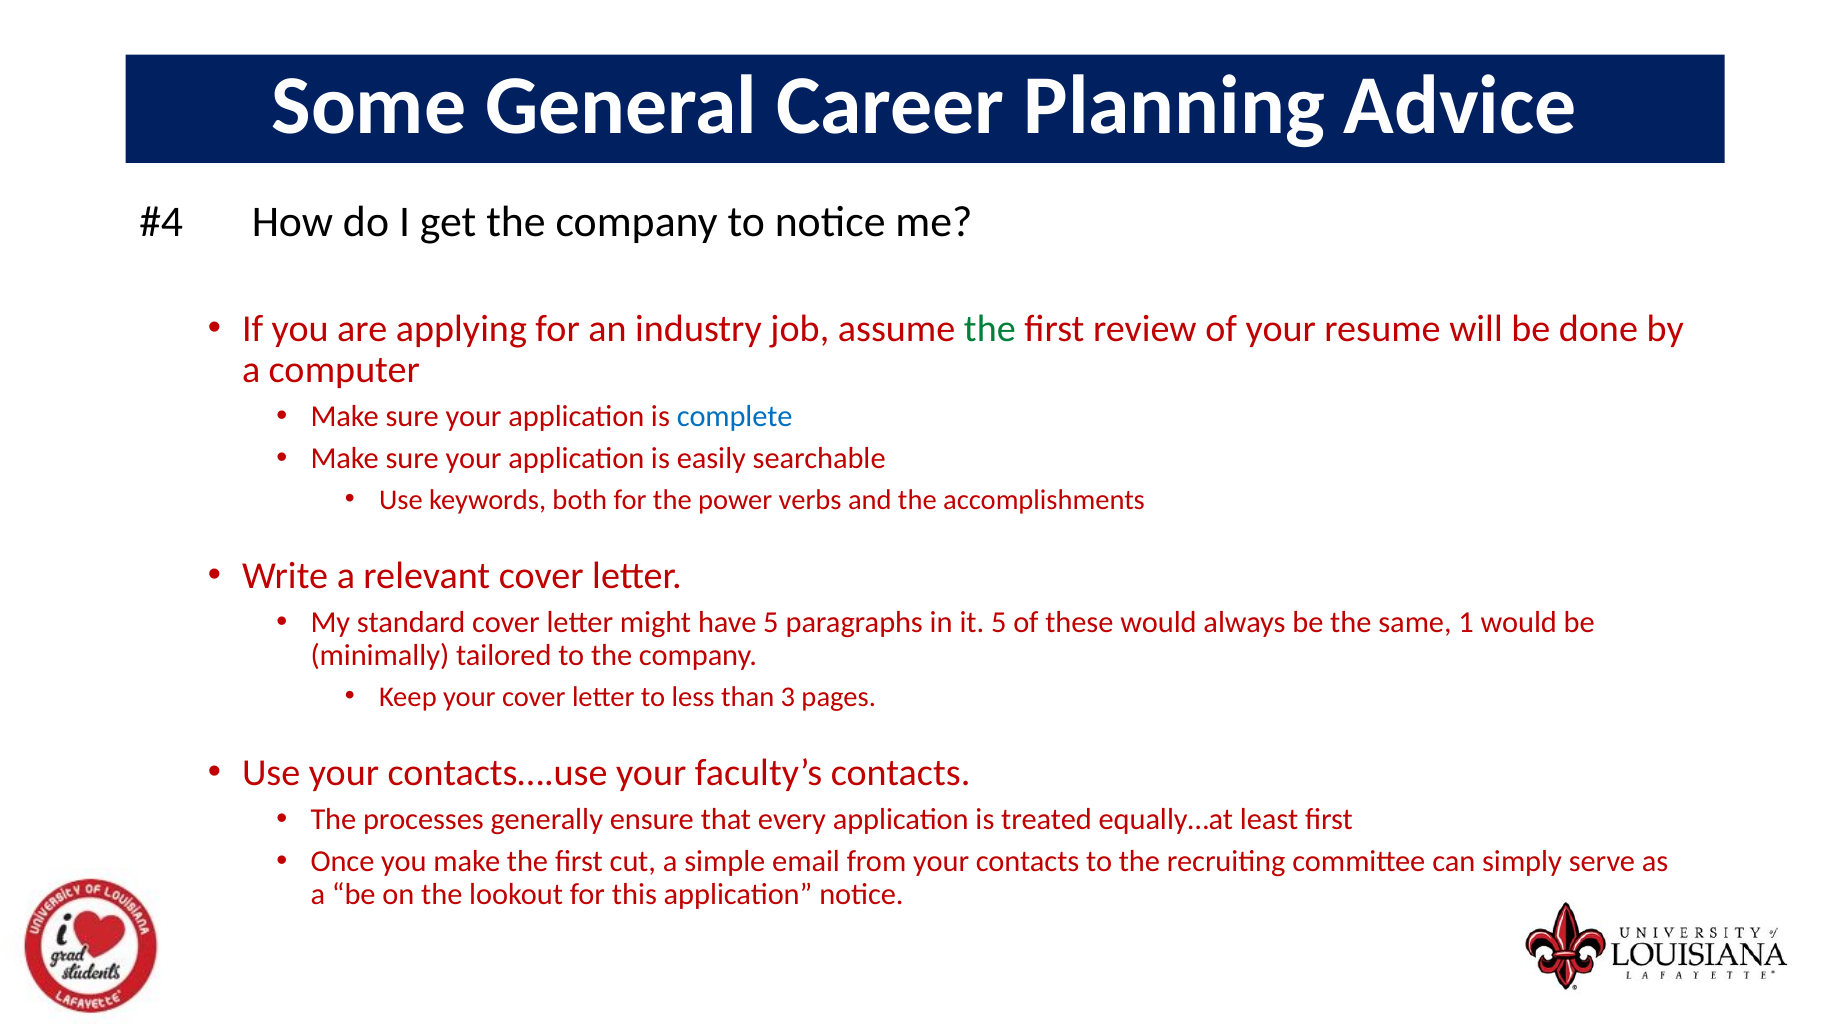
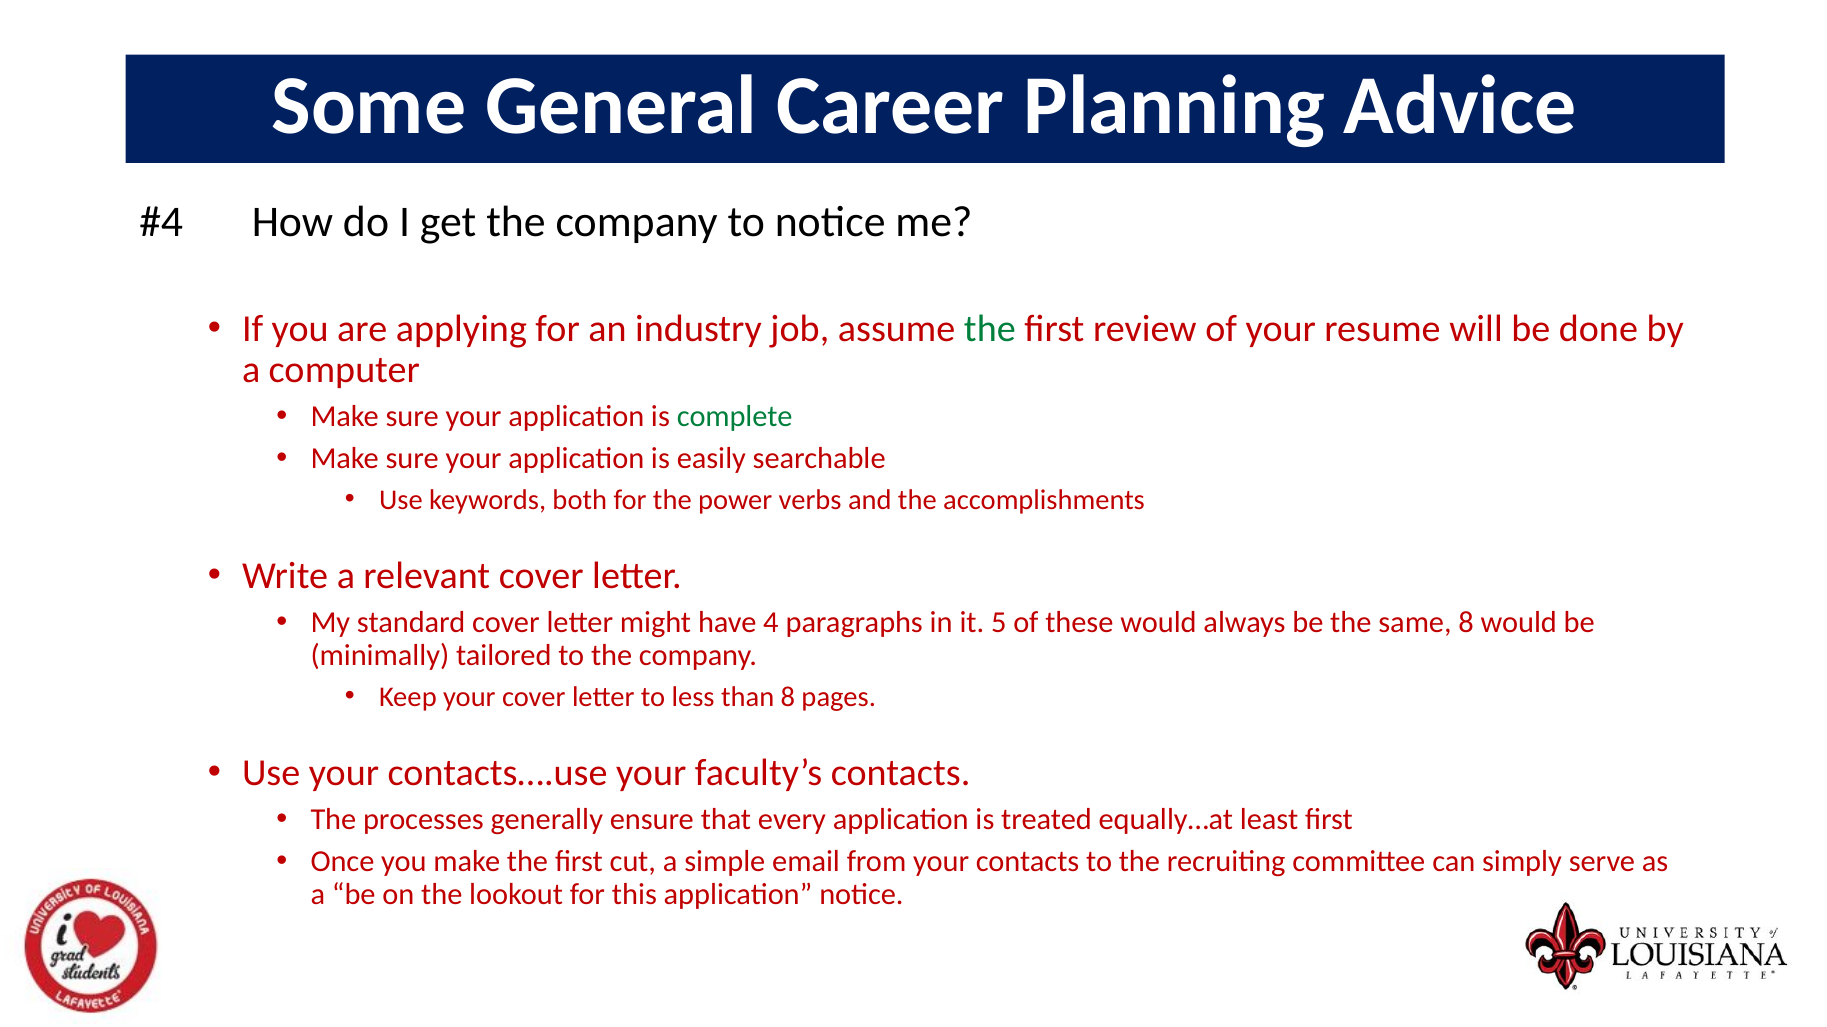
complete colour: blue -> green (735, 416)
have 5: 5 -> 4 (771, 623)
same 1: 1 -> 8 (1466, 623)
than 3: 3 -> 8 (788, 697)
